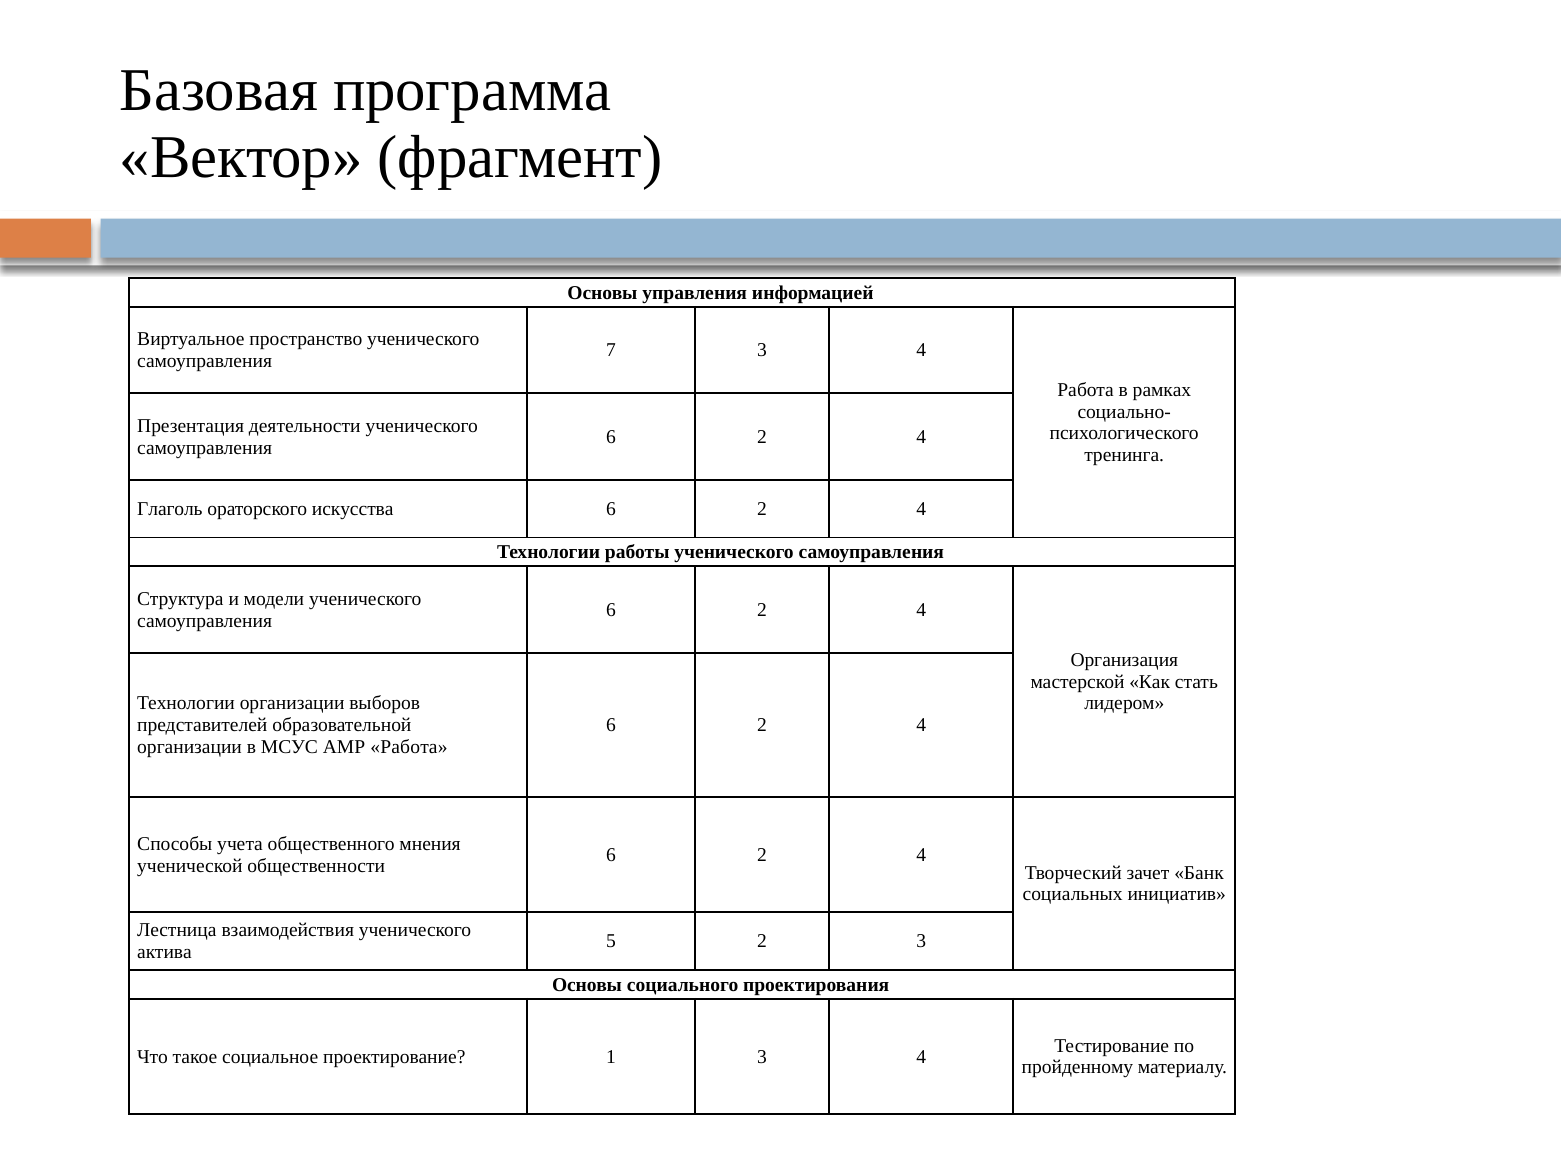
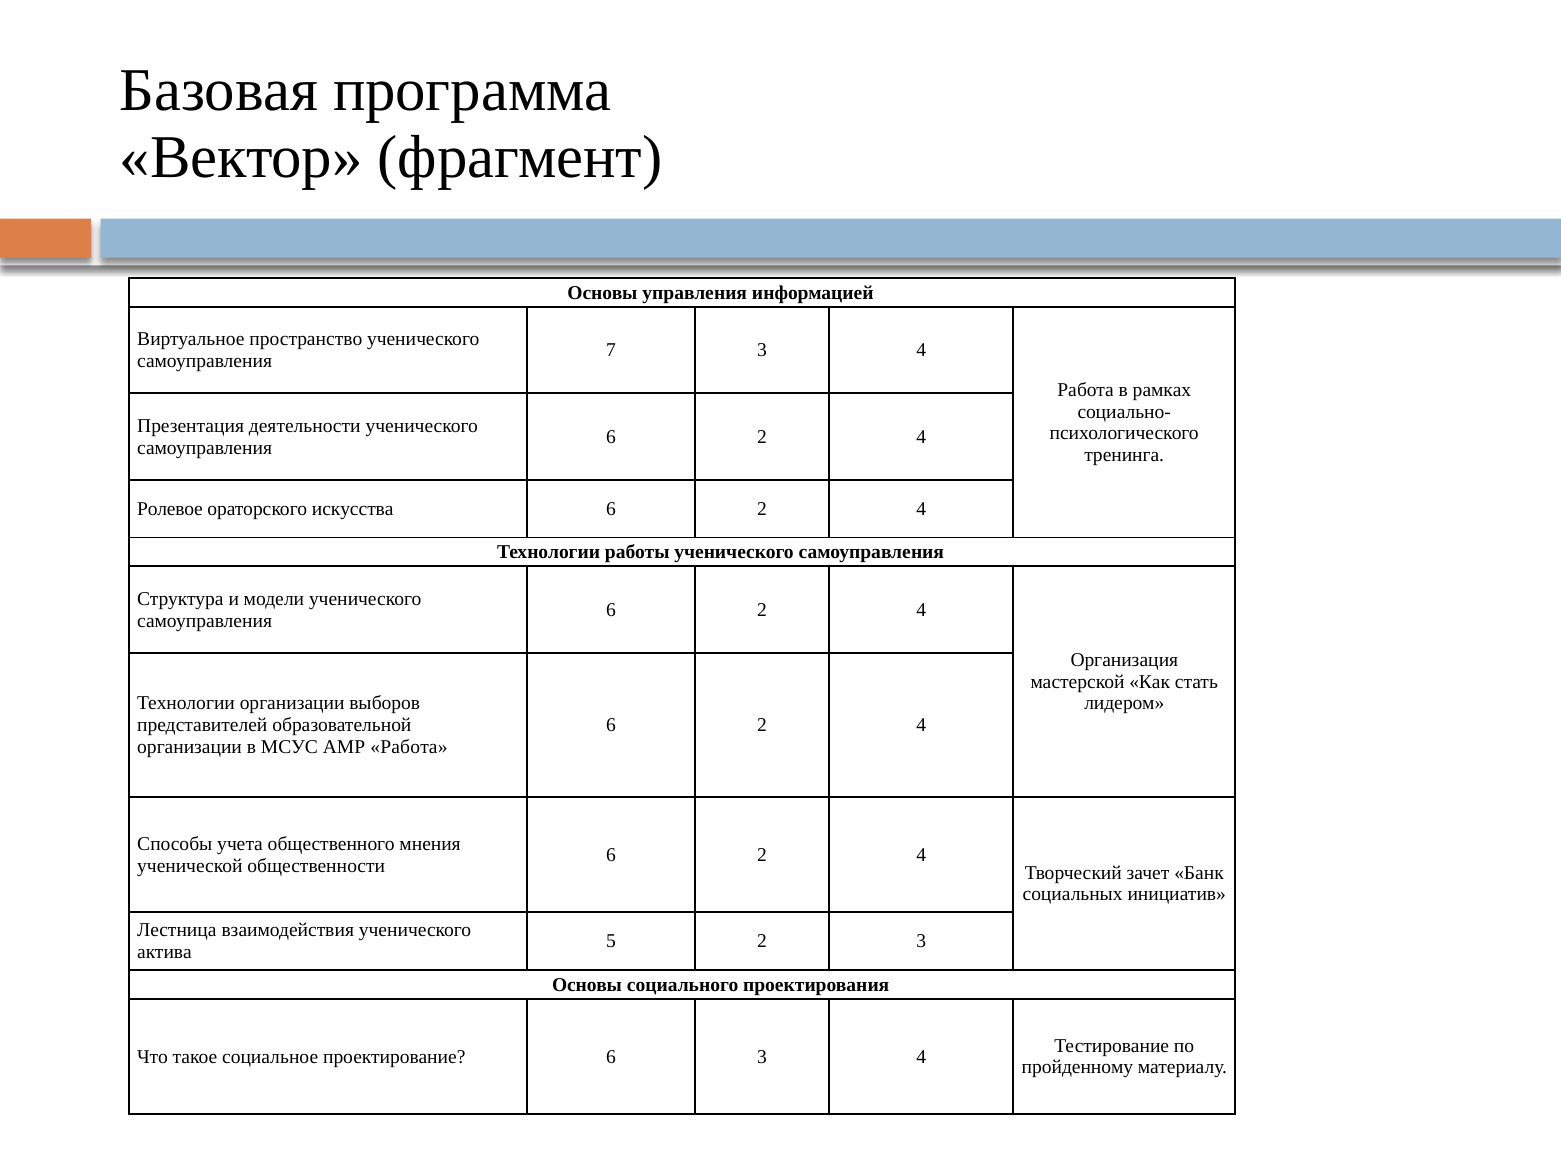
Глаголь: Глаголь -> Ролевое (170, 509)
проектирование 1: 1 -> 6 (611, 1056)
